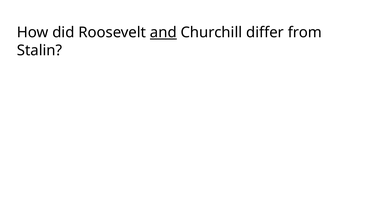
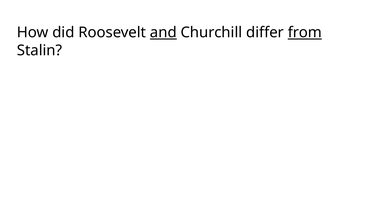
from underline: none -> present (305, 33)
